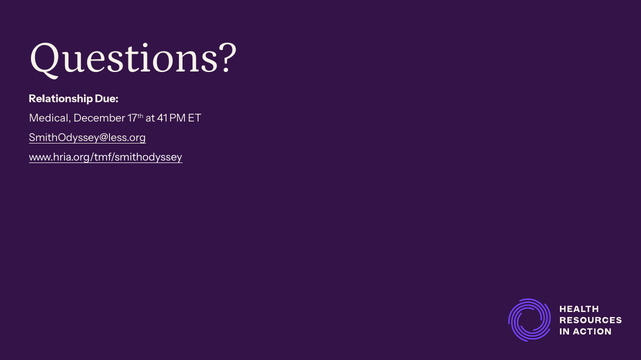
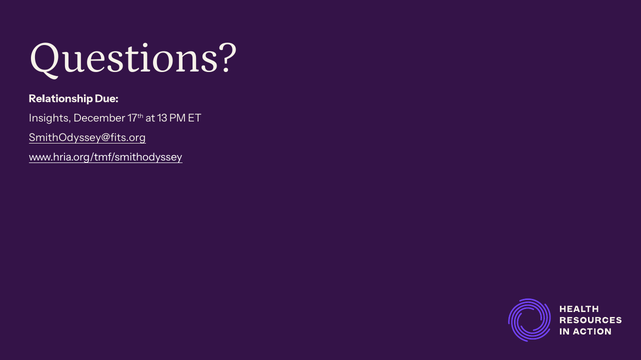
Medical: Medical -> Insights (50, 118)
41: 41 -> 13 (162, 118)
SmithOdyssey@less.org: SmithOdyssey@less.org -> SmithOdyssey@fits.org (87, 138)
